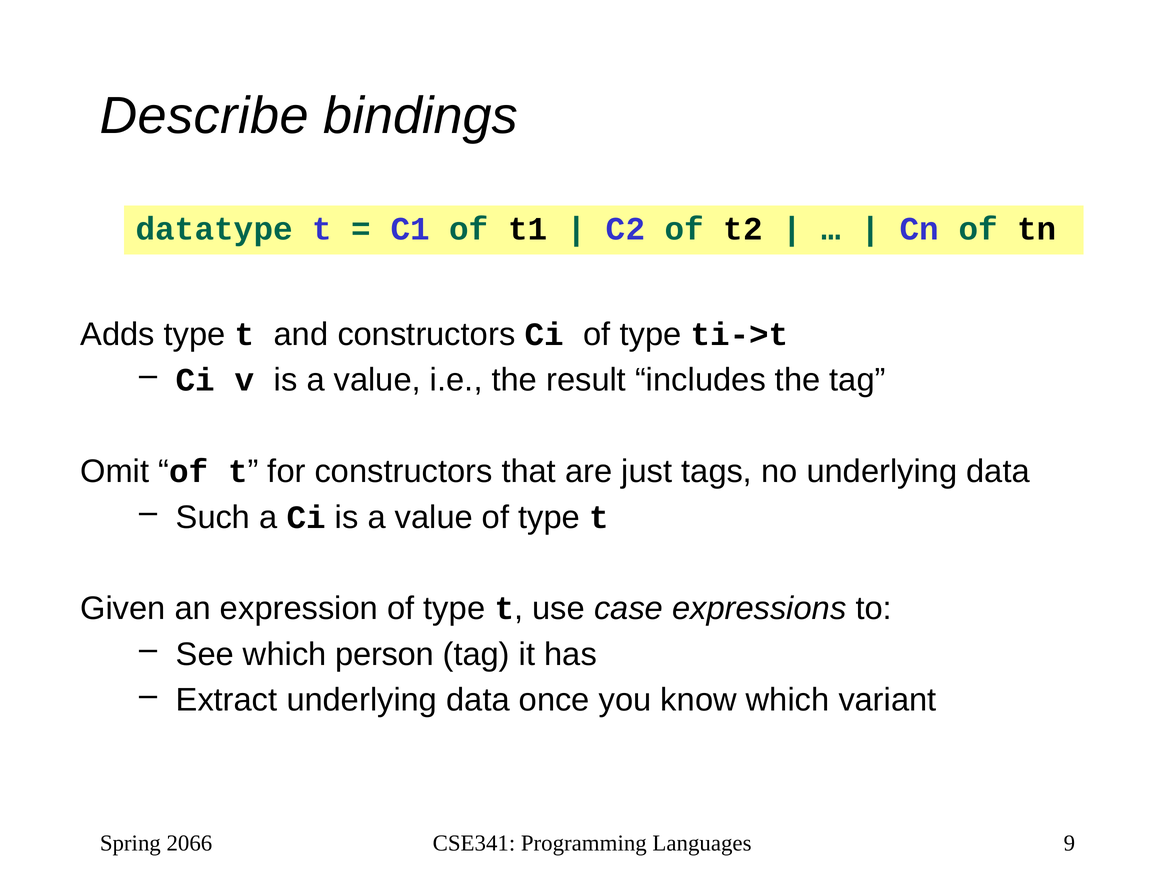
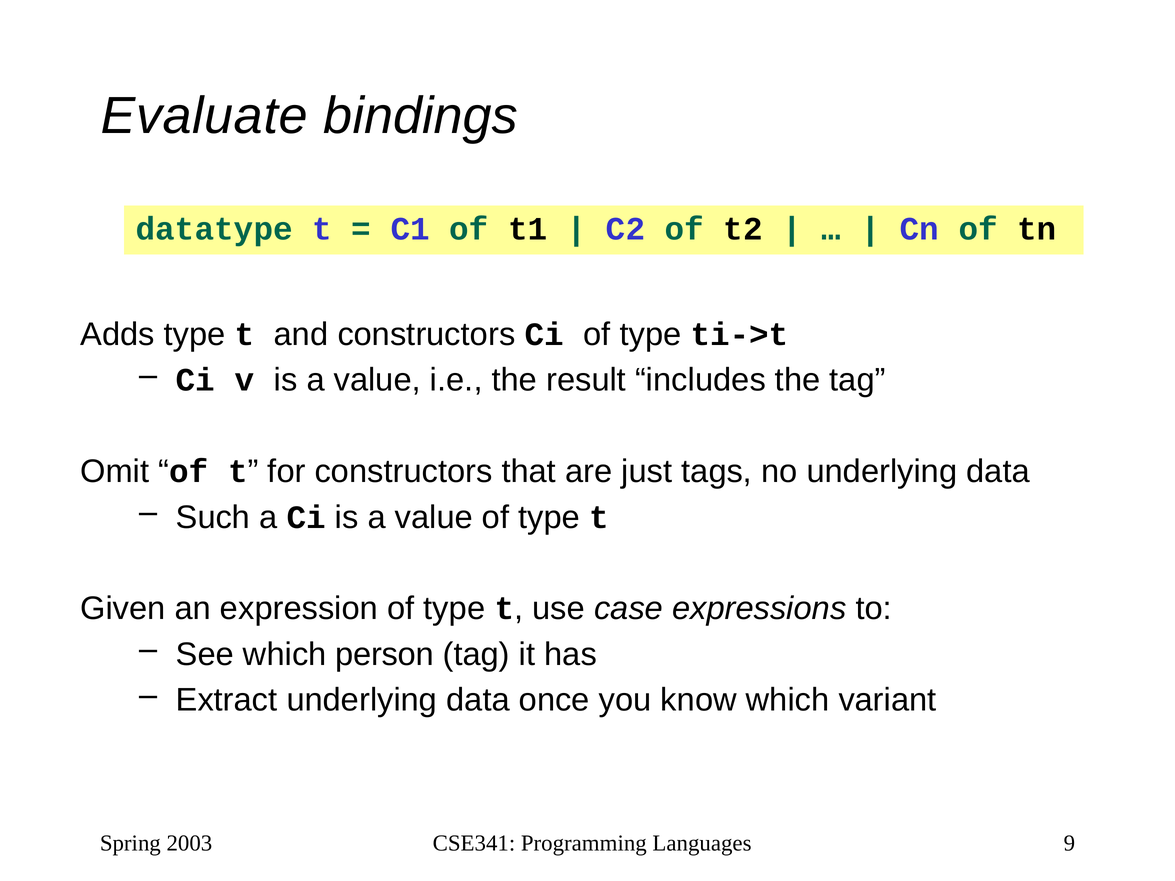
Describe: Describe -> Evaluate (204, 116)
2066: 2066 -> 2003 (189, 844)
